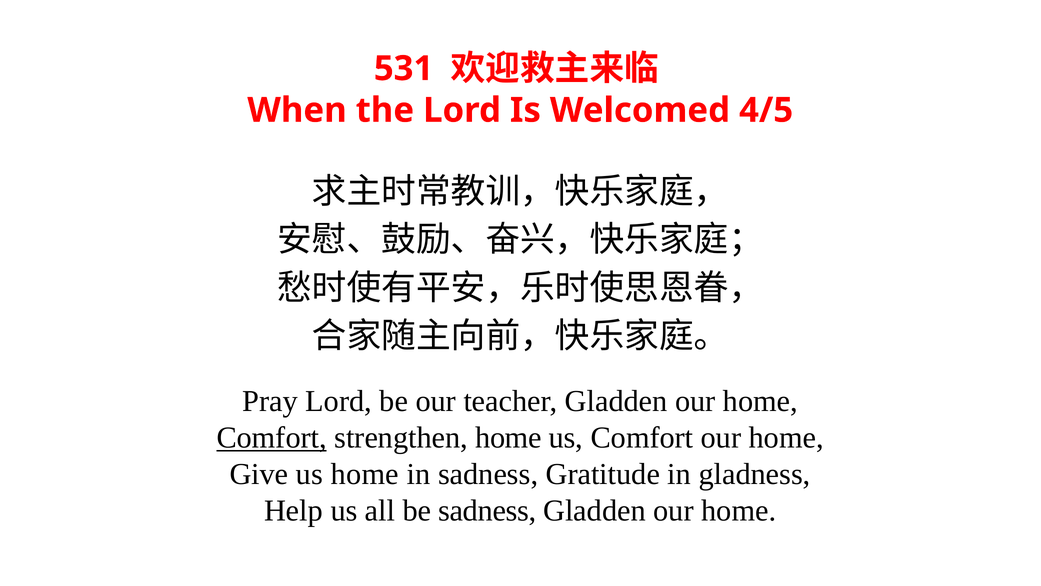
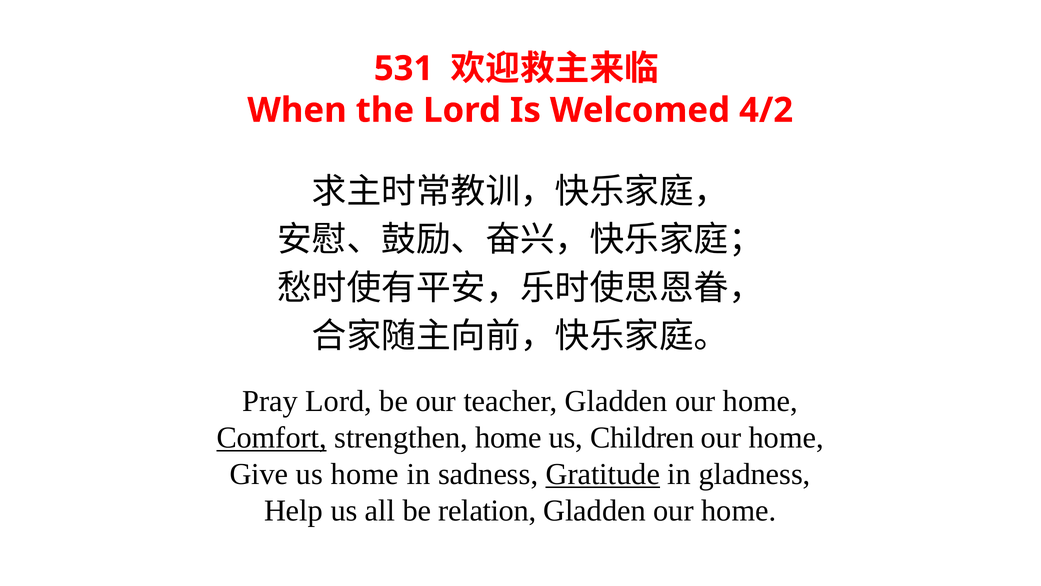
4/5: 4/5 -> 4/2 (766, 110)
us Comfort: Comfort -> Children (642, 437)
Gratitude underline: none -> present (603, 474)
be sadness: sadness -> relation (487, 510)
